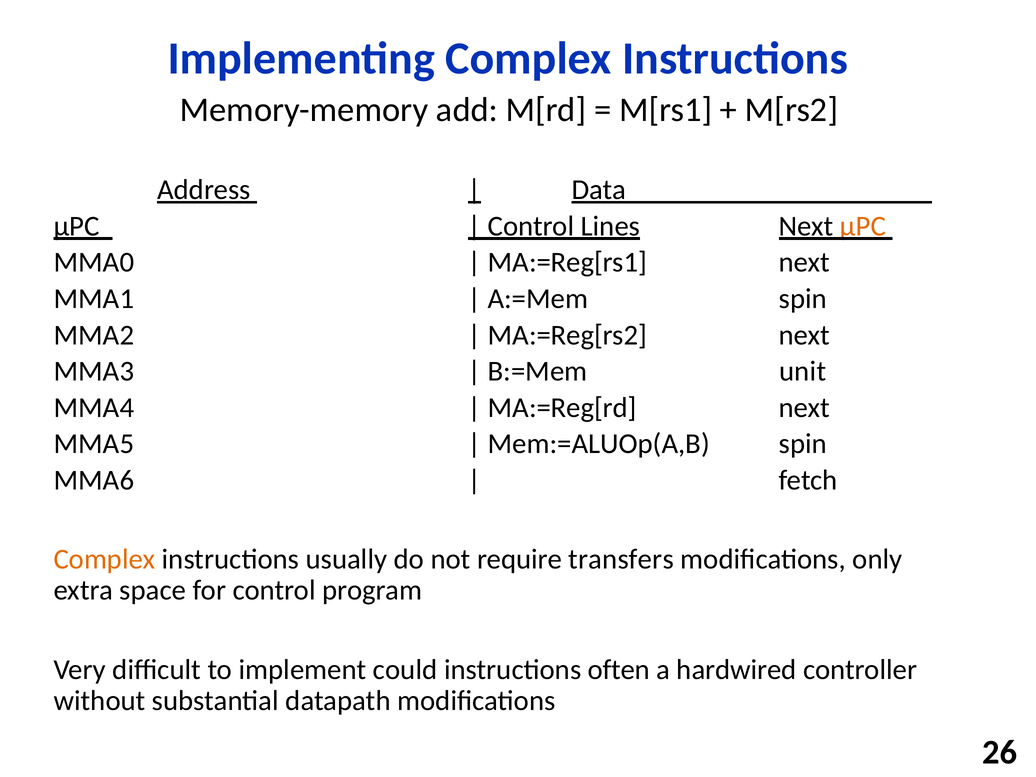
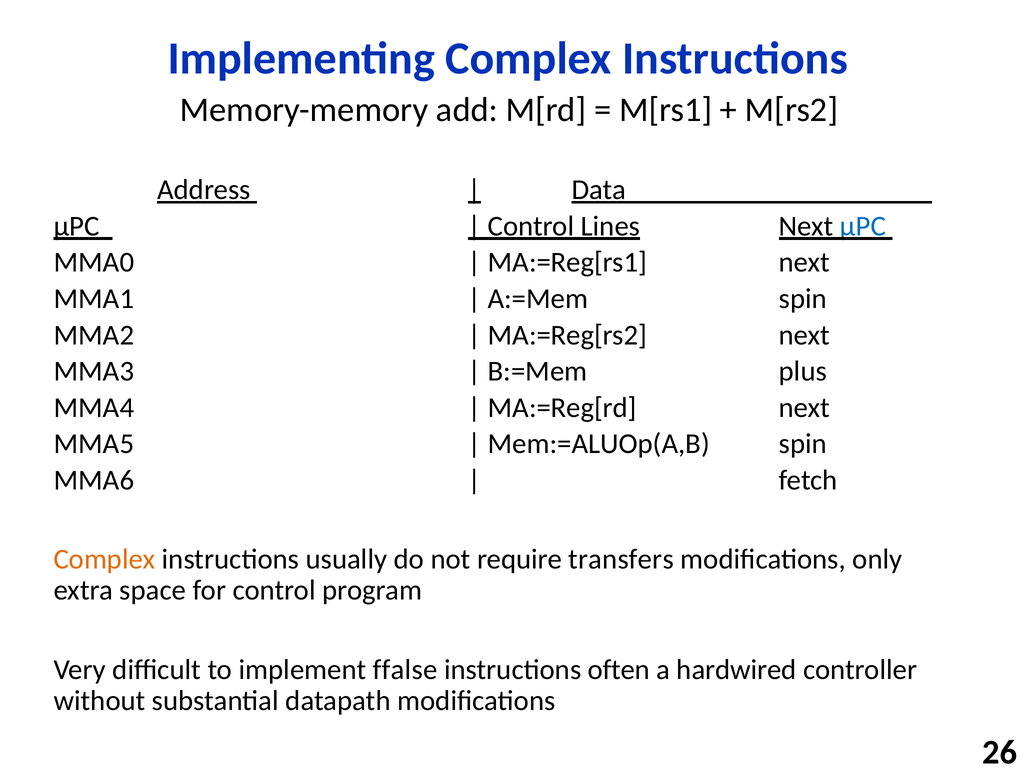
µPC colour: orange -> blue (863, 226)
unit: unit -> plus (803, 371)
could: could -> ffalse (405, 670)
